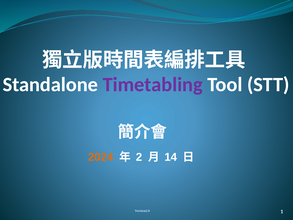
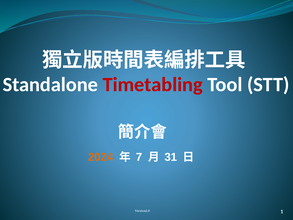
Timetabling colour: purple -> red (153, 85)
2: 2 -> 7 (139, 157)
14: 14 -> 31 (171, 157)
